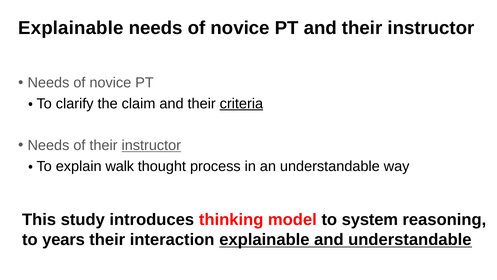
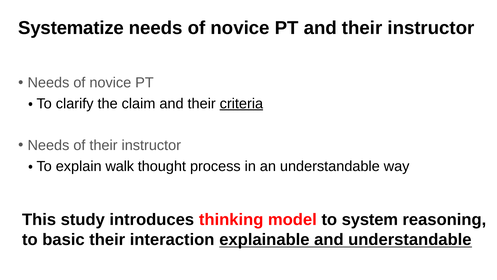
Explainable: Explainable -> Systematize (71, 28)
instructor underline: present -> none (151, 145)
years: years -> basic (63, 239)
